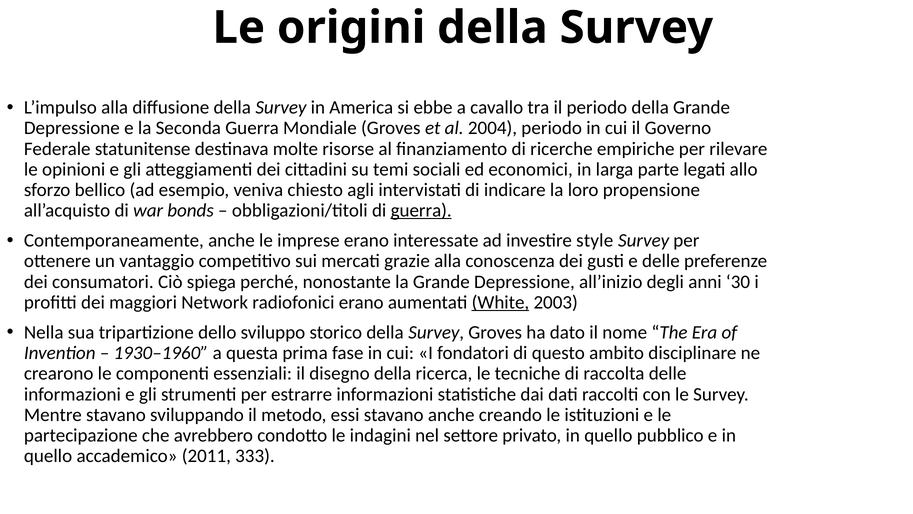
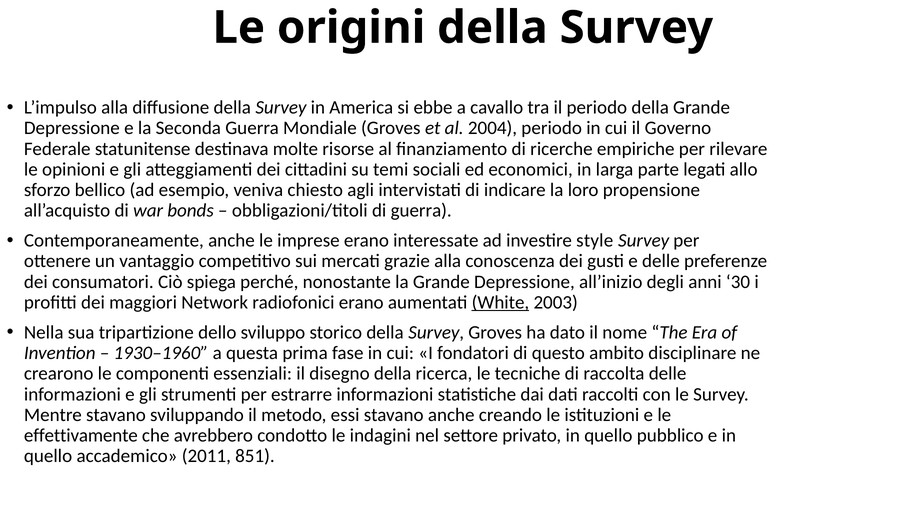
guerra underline: present -> none (421, 210)
partecipazione: partecipazione -> effettivamente (81, 435)
333: 333 -> 851 (255, 456)
